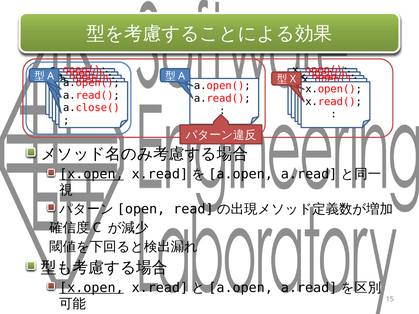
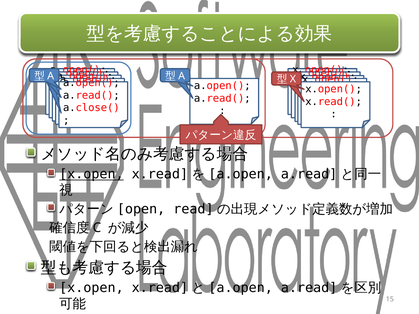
x.open underline: present -> none (91, 288)
